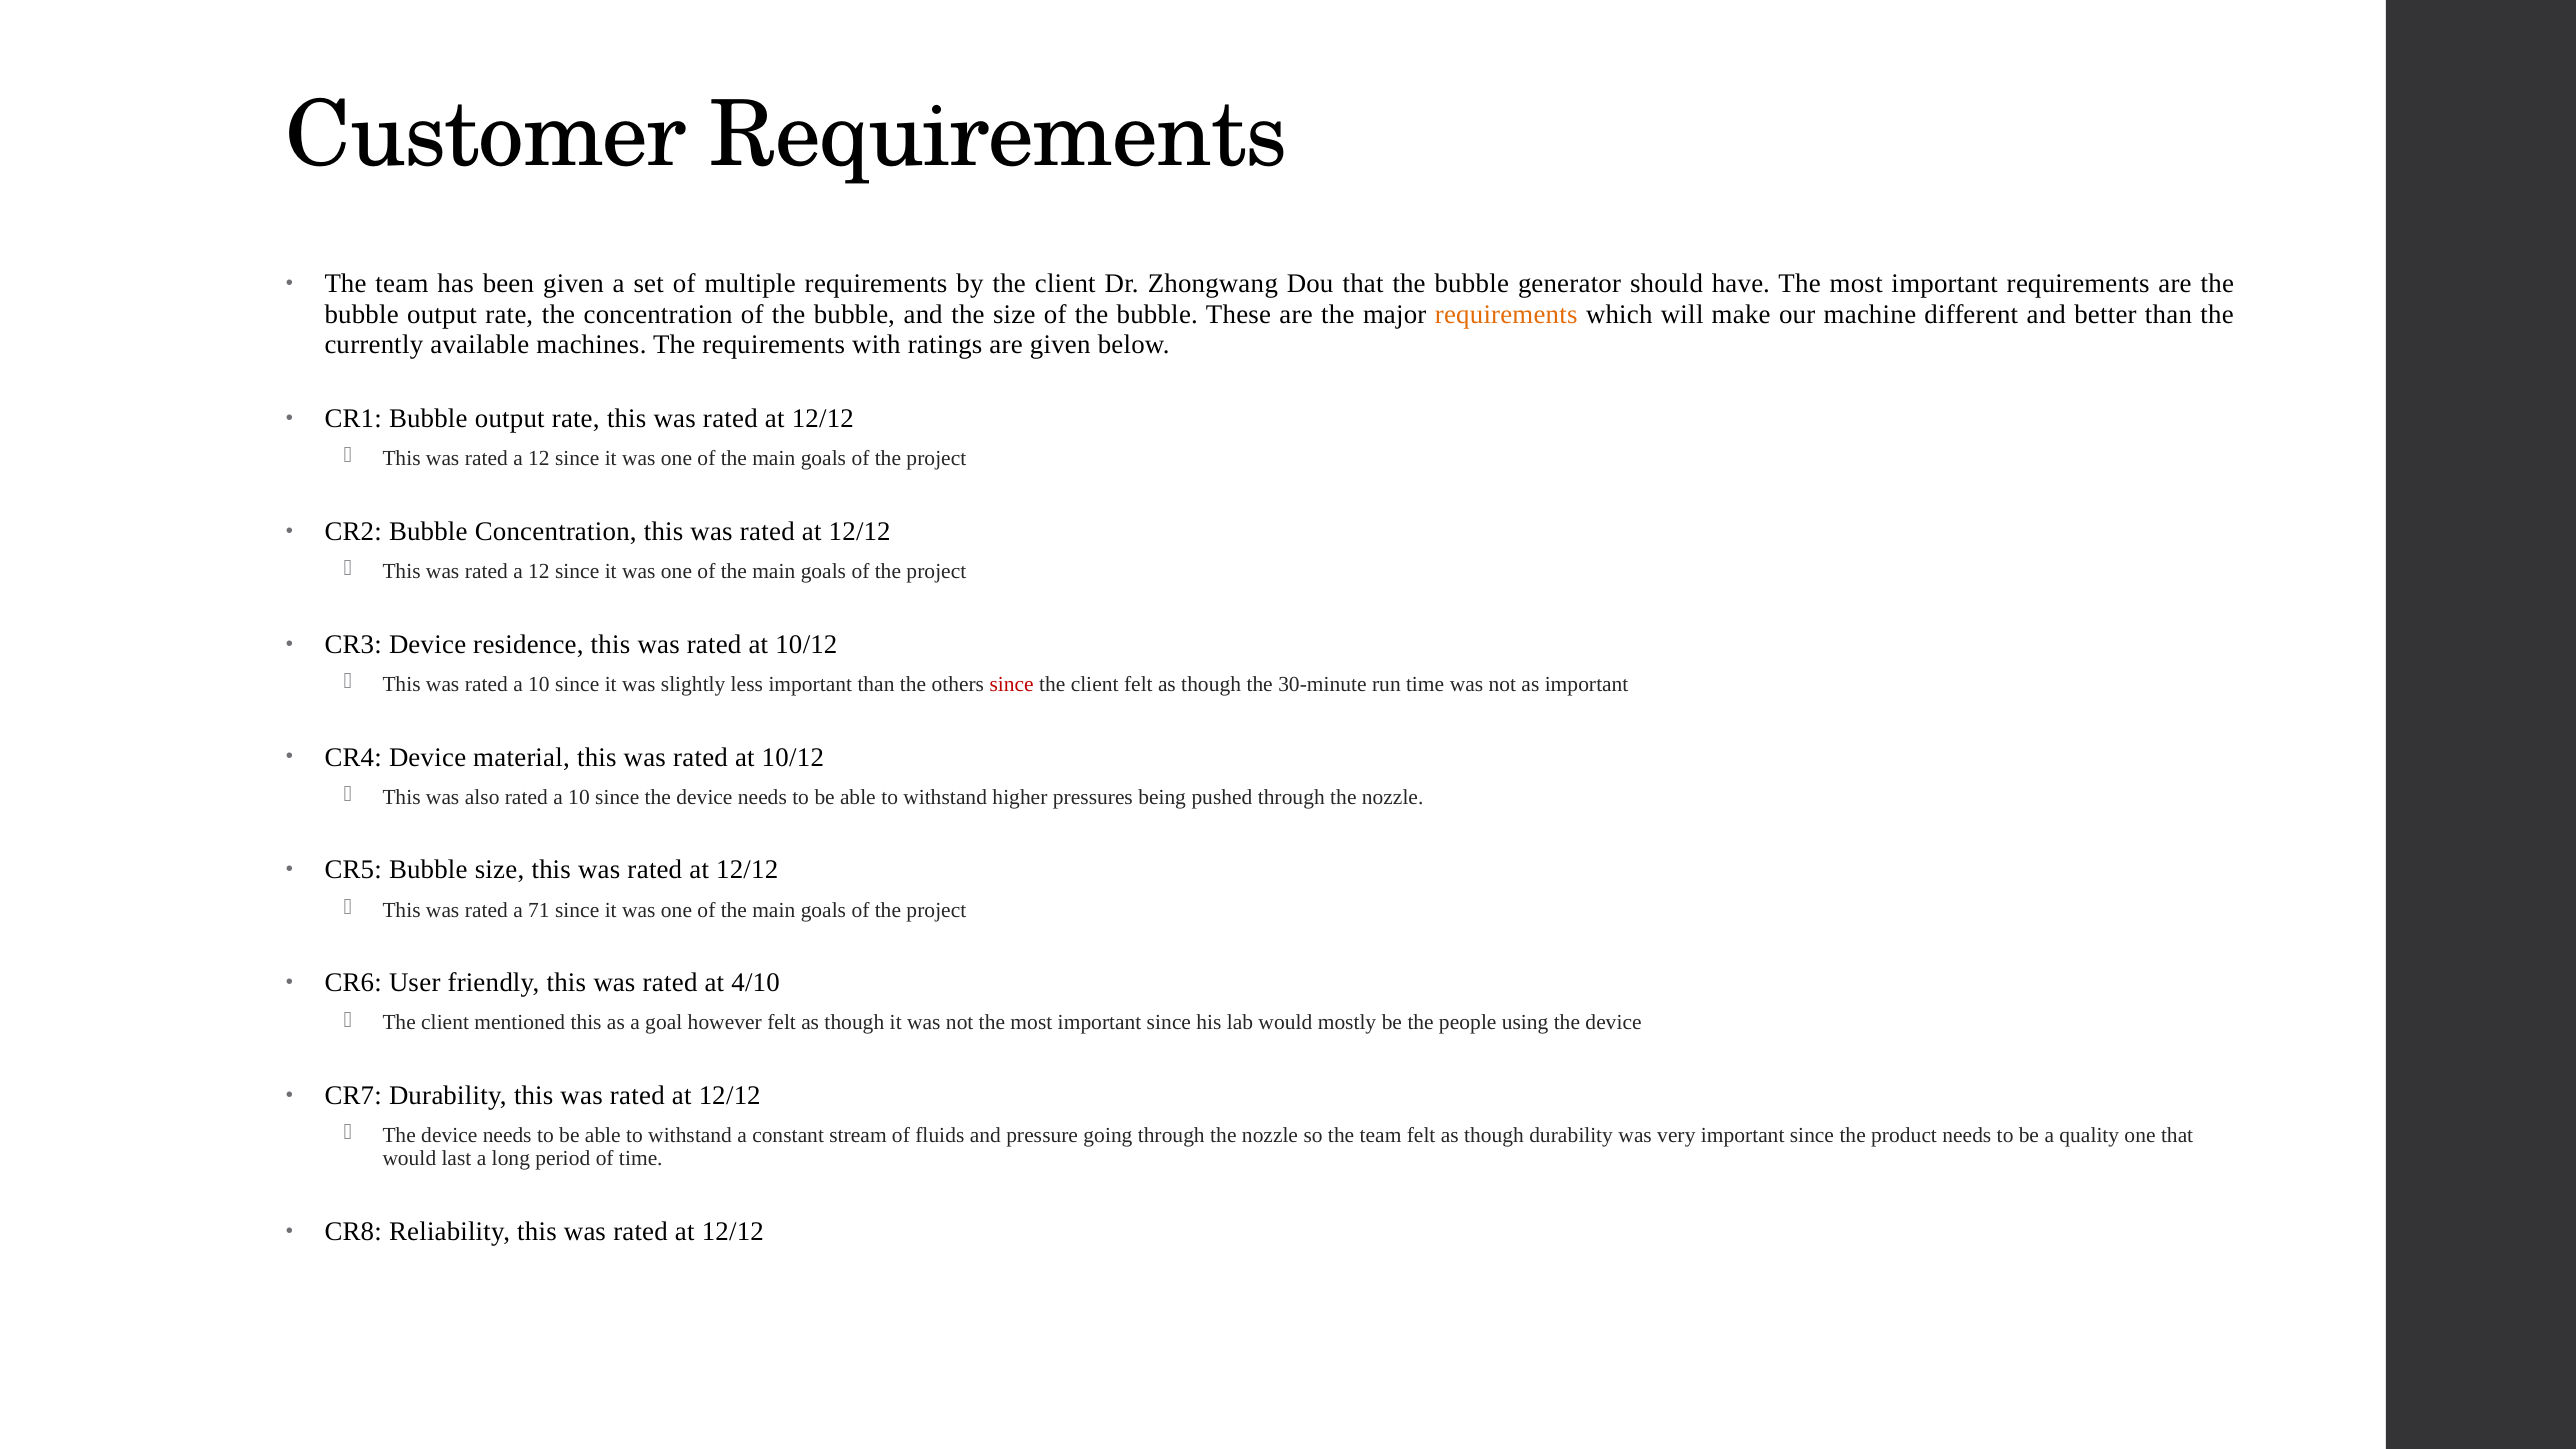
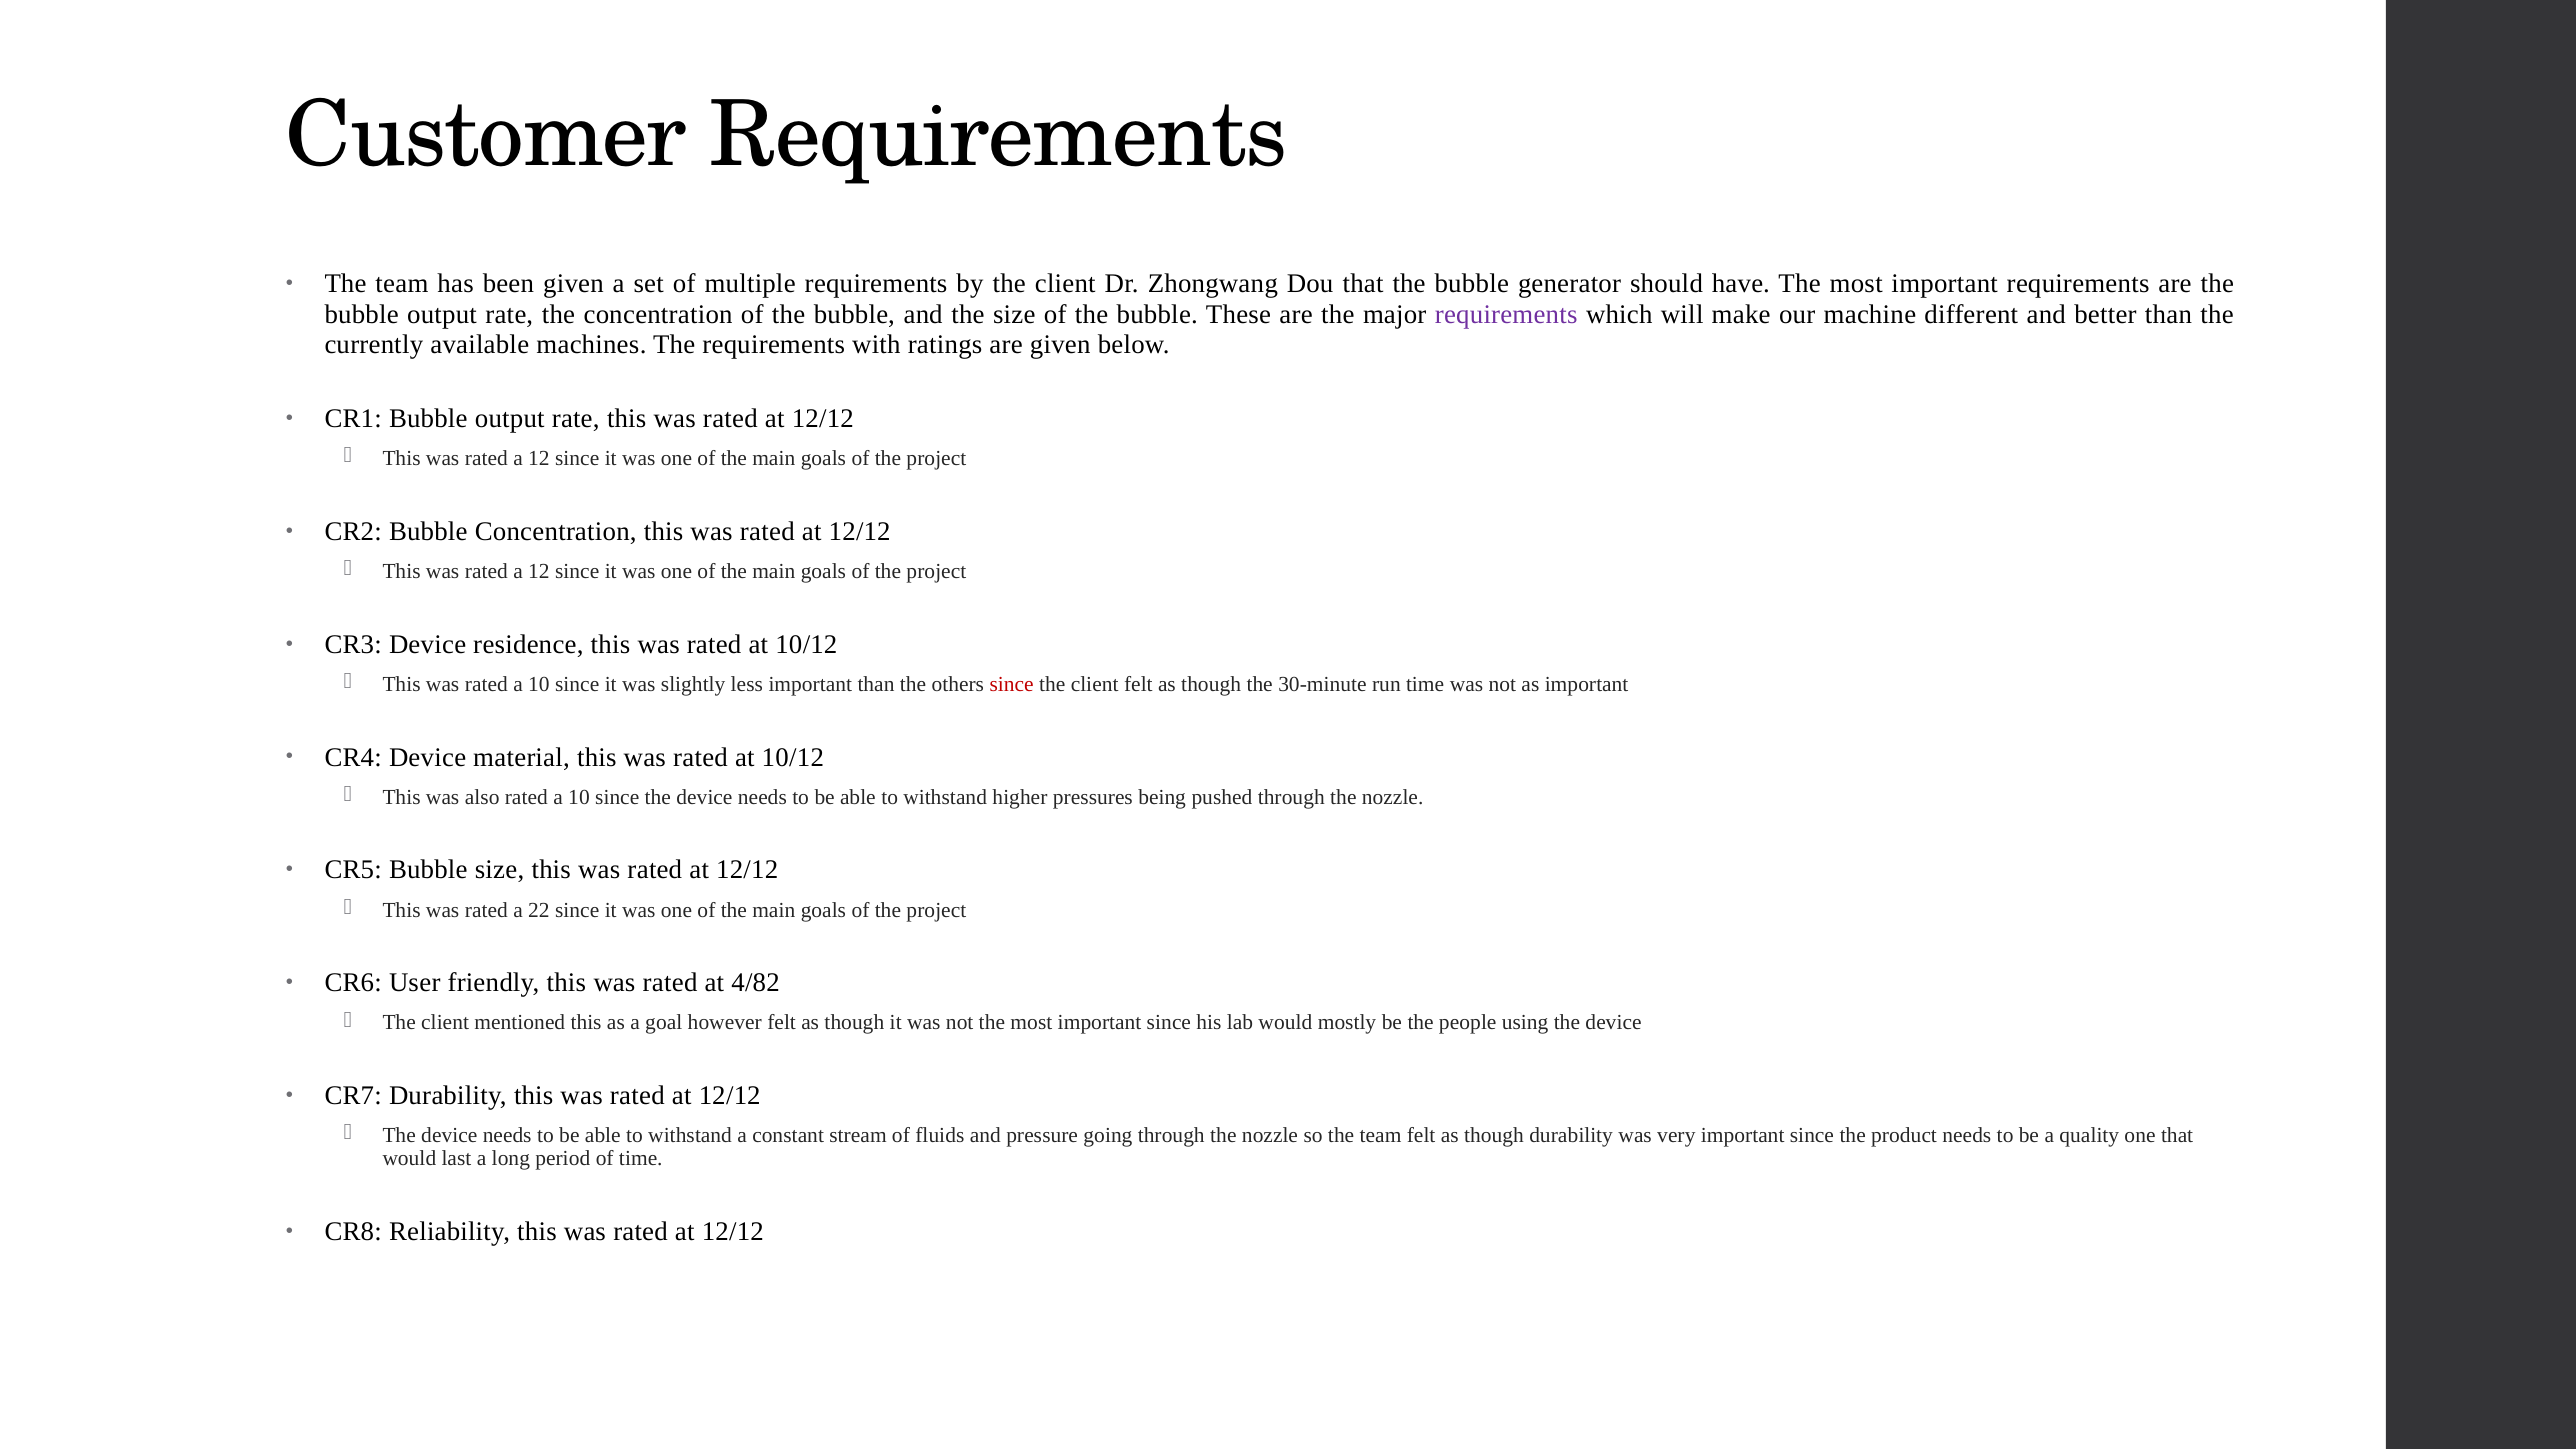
requirements colour: orange -> purple (1506, 314)
71: 71 -> 22 (539, 910)
4/10: 4/10 -> 4/82 (756, 983)
